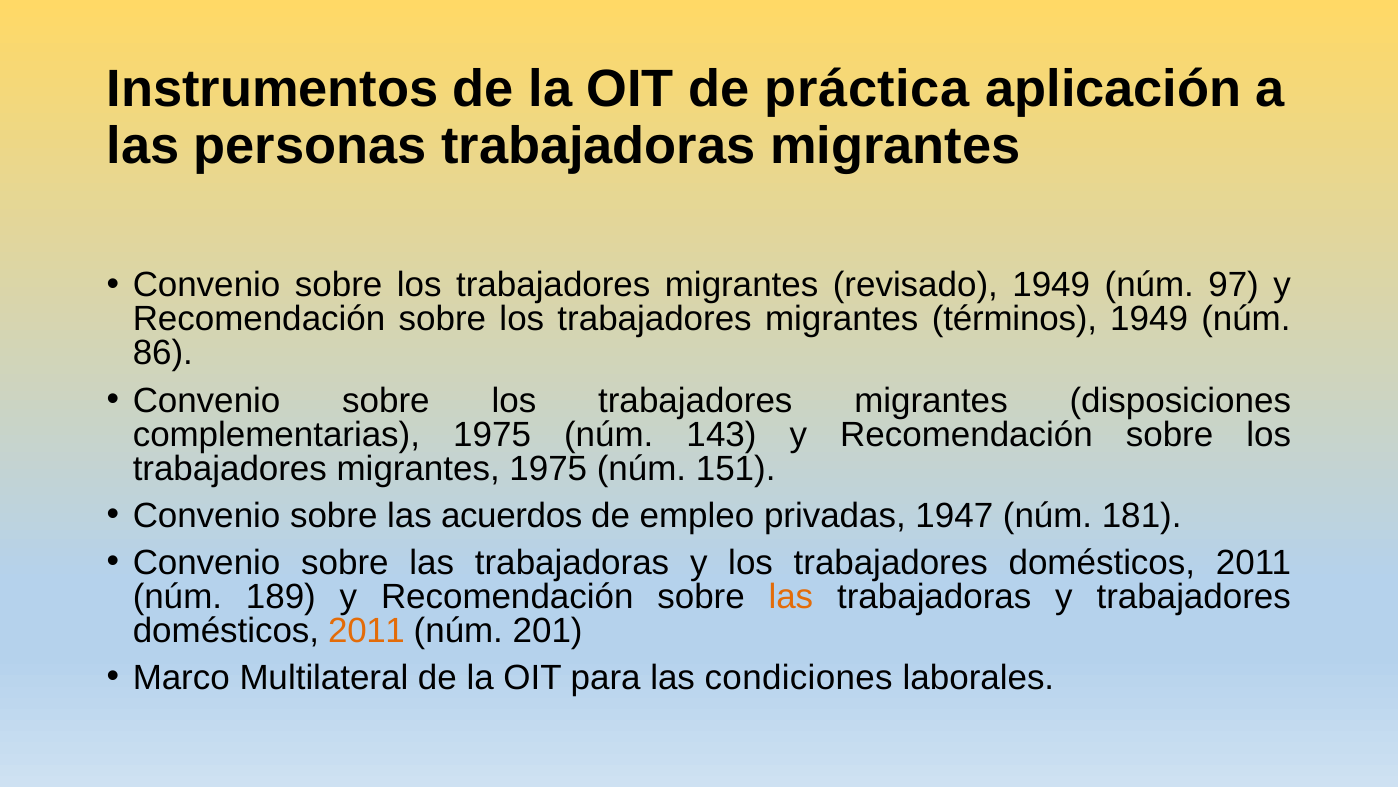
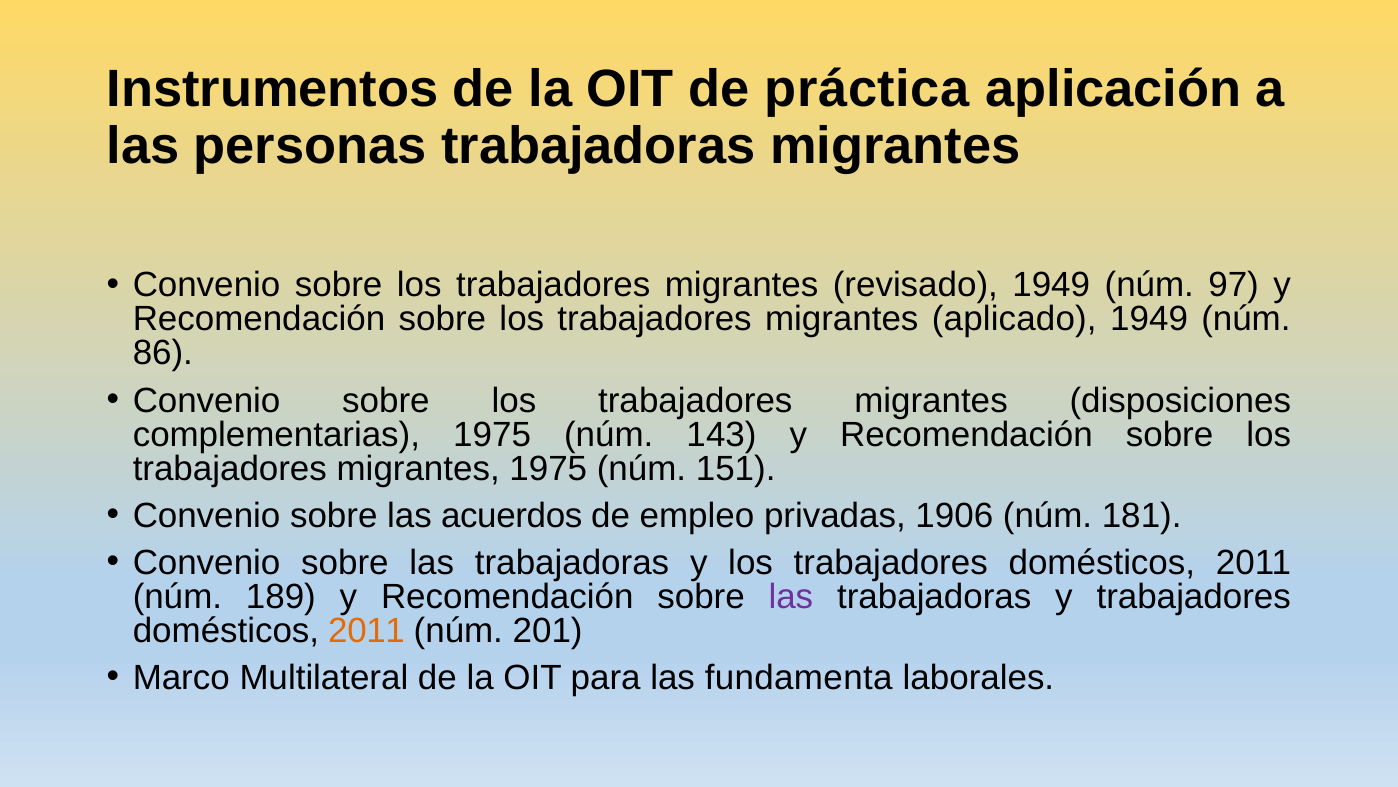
términos: términos -> aplicado (1014, 319)
1947: 1947 -> 1906 (954, 515)
las colour: orange -> purple (791, 596)
condiciones: condiciones -> fundamenta (799, 677)
